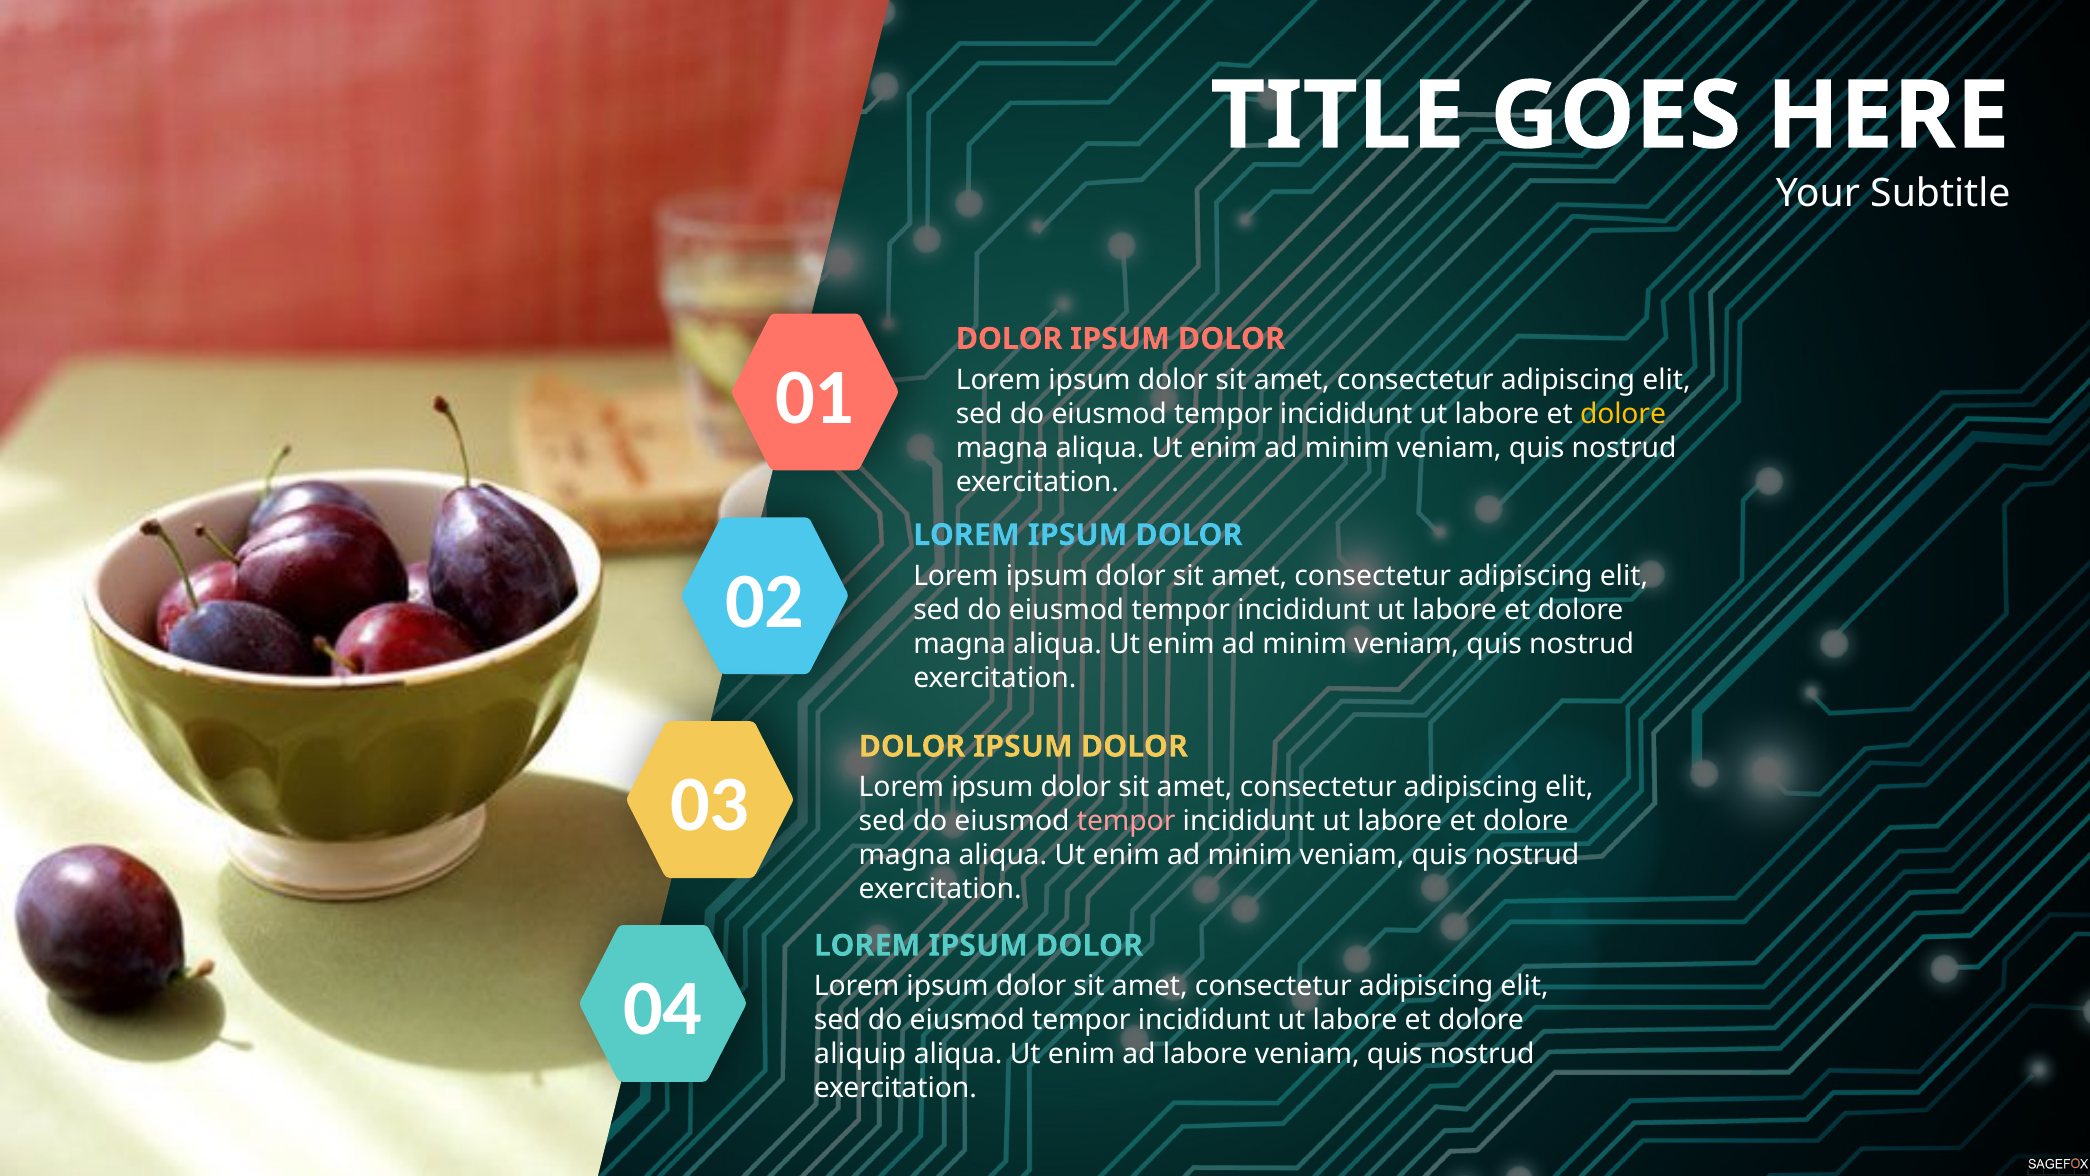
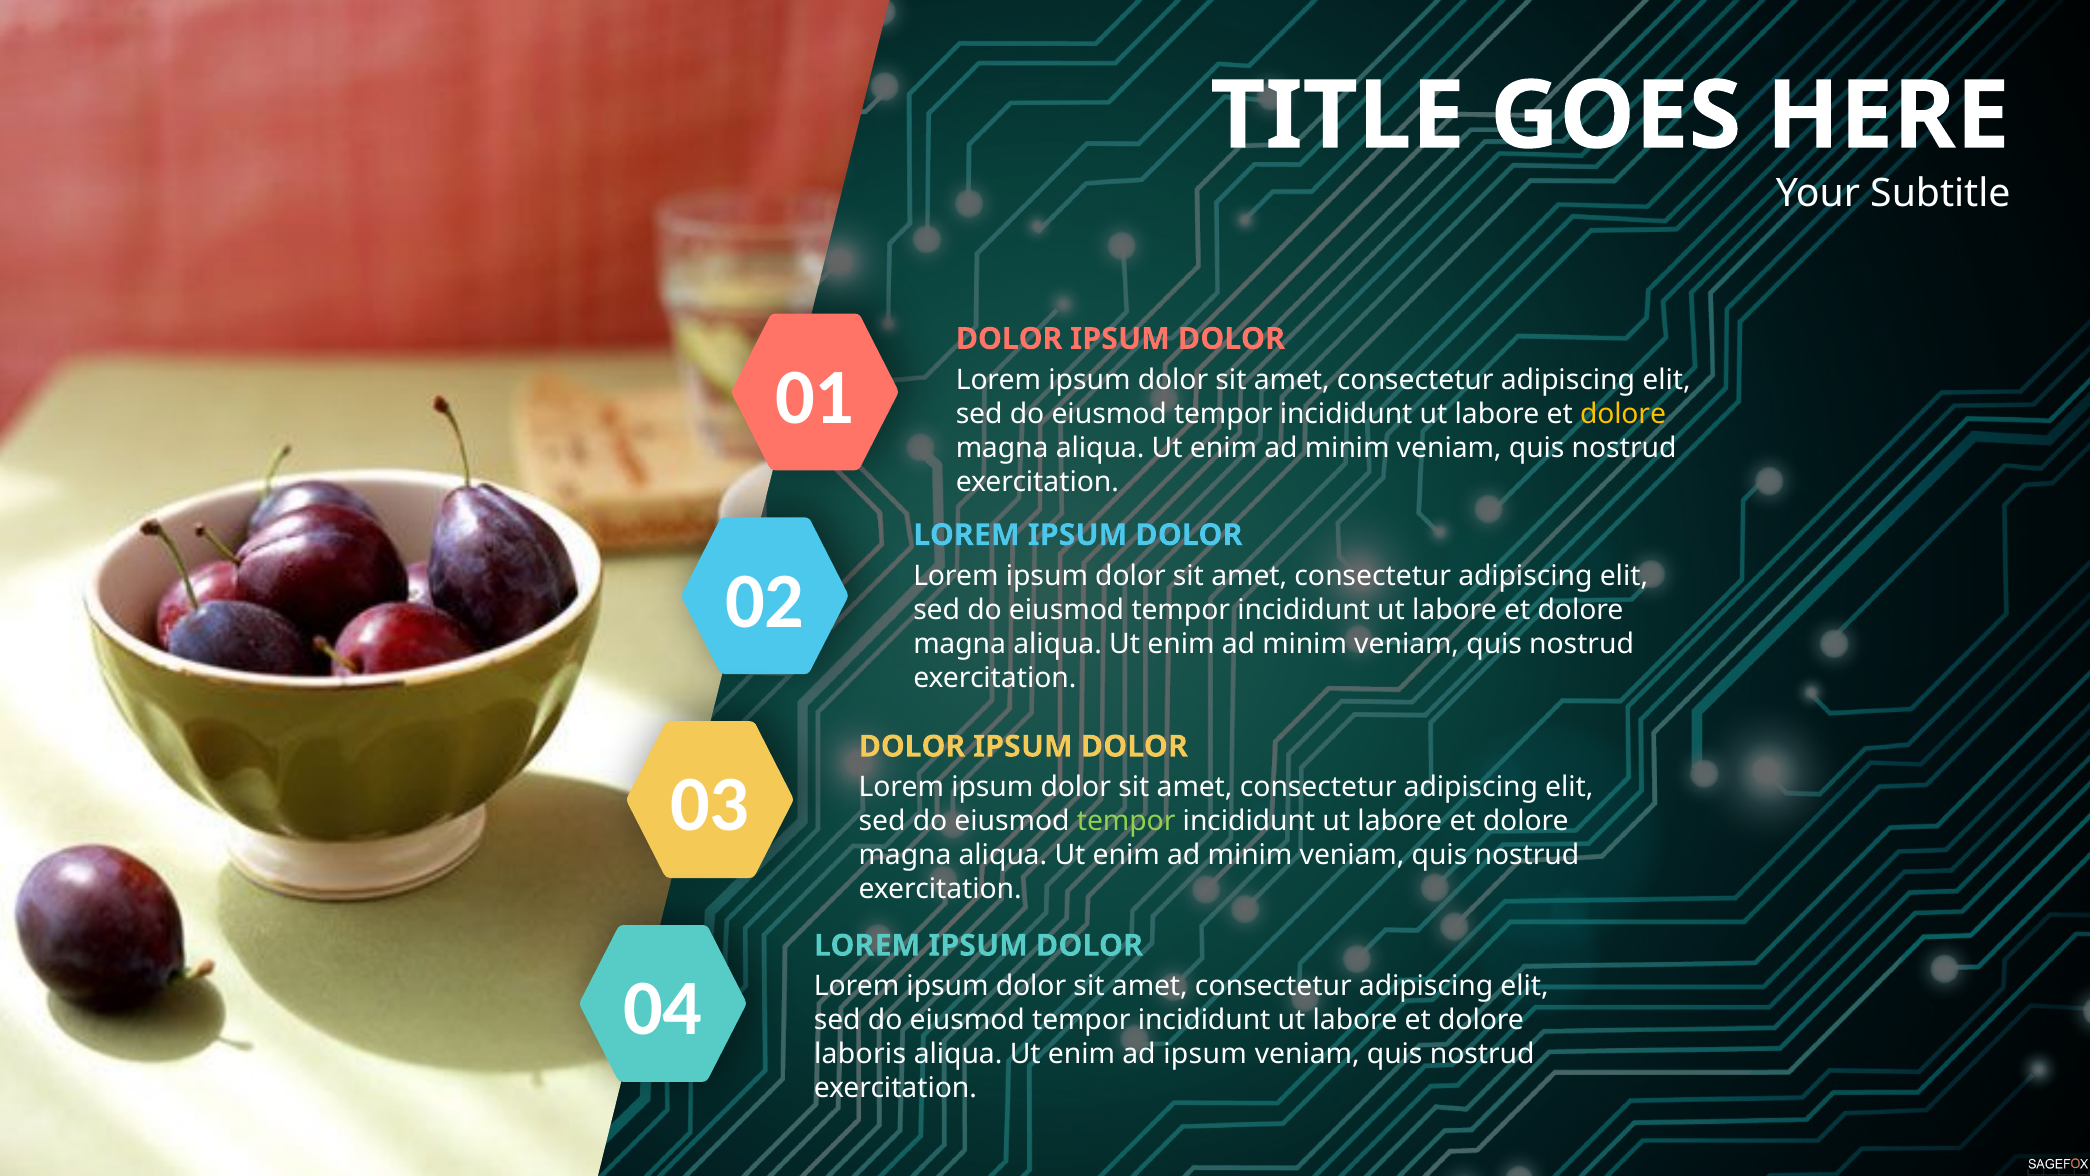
tempor colour: pink -> light green (1126, 821)
aliquip: aliquip -> laboris (860, 1054)
ad labore: labore -> ipsum (1205, 1054)
